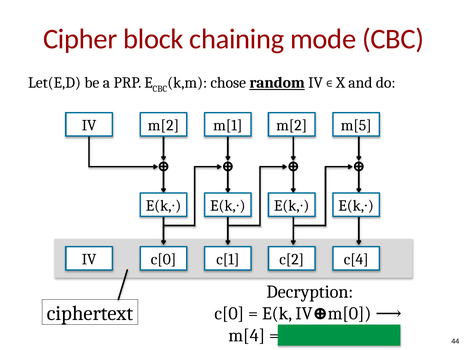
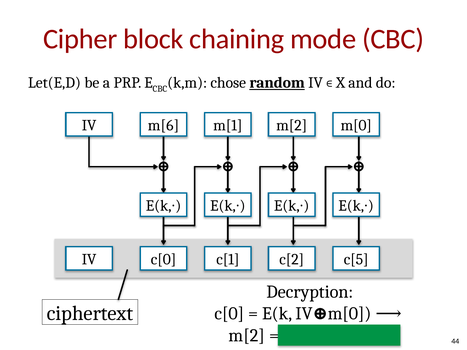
m[2: m[2 -> m[6 (163, 126)
m[5: m[5 -> m[0 (356, 126)
c[4: c[4 -> c[5 (356, 260)
m[4: m[4 -> m[2 (247, 336)
